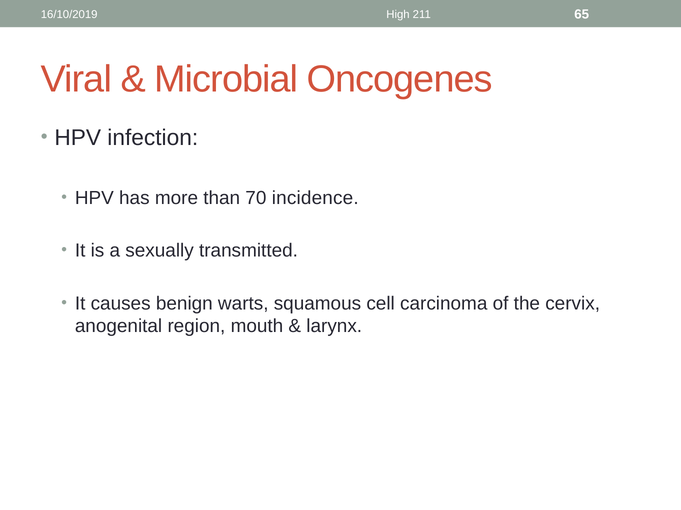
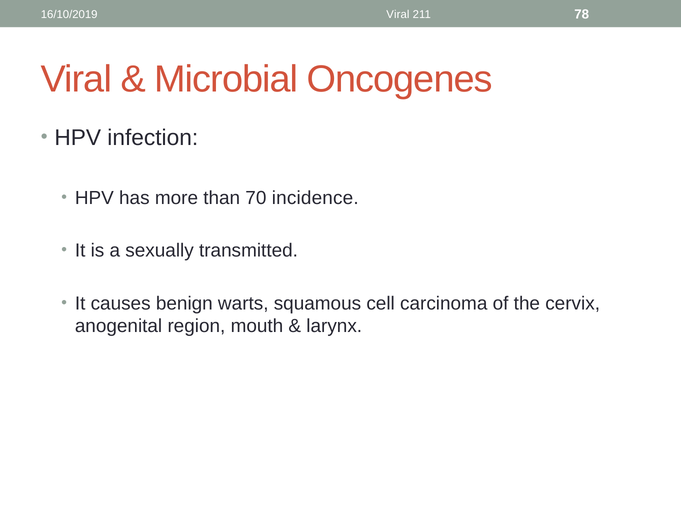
High: High -> Viral (398, 14)
65: 65 -> 78 (582, 15)
